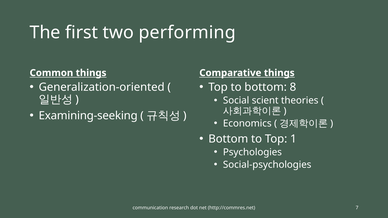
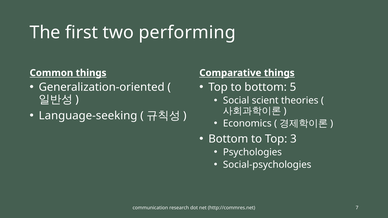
8: 8 -> 5 (293, 87)
Examining-seeking: Examining-seeking -> Language-seeking (88, 116)
1: 1 -> 3 (293, 139)
